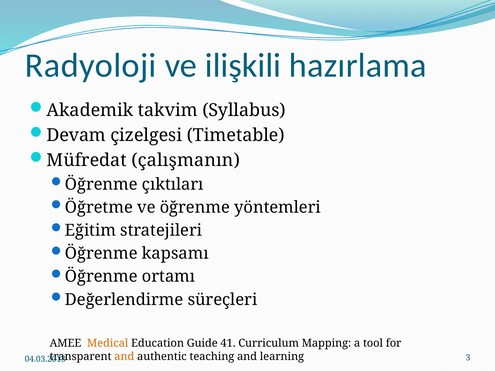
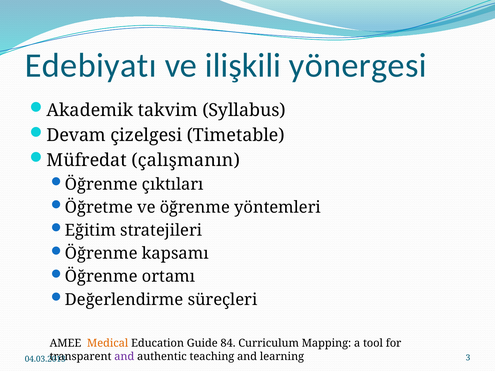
Radyoloji: Radyoloji -> Edebiyatı (91, 66)
hazırlama: hazırlama -> yönergesi (358, 66)
41: 41 -> 84 (228, 344)
and colour: orange -> purple (124, 357)
